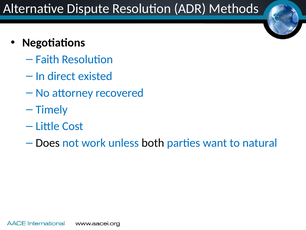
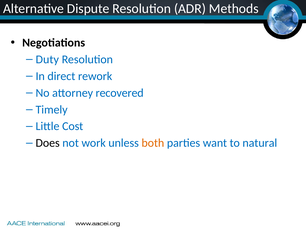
Faith: Faith -> Duty (47, 59)
existed: existed -> rework (95, 76)
both colour: black -> orange (153, 143)
